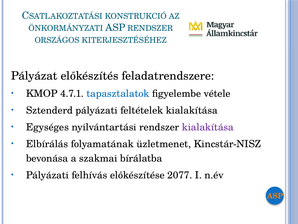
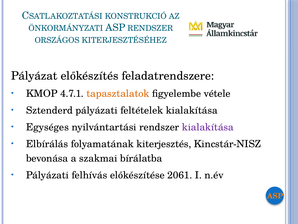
tapasztalatok colour: blue -> orange (118, 93)
üzletmenet: üzletmenet -> kiterjesztés (164, 144)
2077: 2077 -> 2061 (180, 175)
